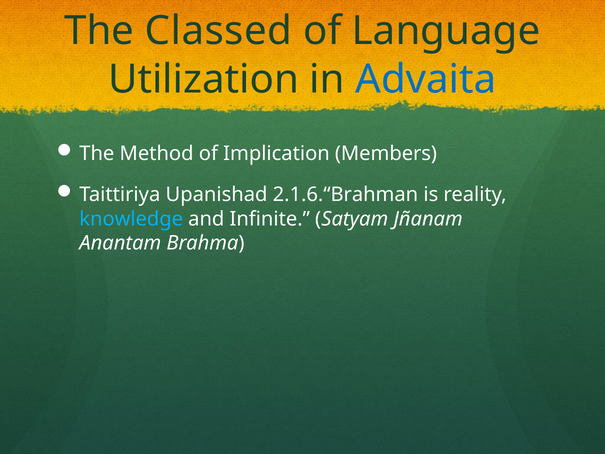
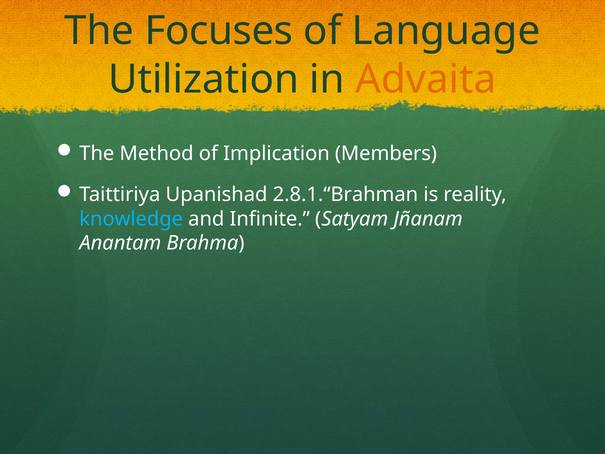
Classed: Classed -> Focuses (219, 31)
Advaita colour: blue -> orange (426, 79)
2.1.6.“Brahman: 2.1.6.“Brahman -> 2.8.1.“Brahman (345, 195)
